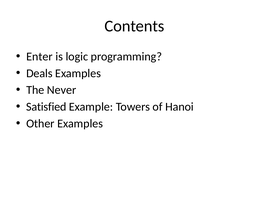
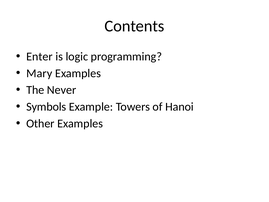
Deals: Deals -> Mary (39, 73)
Satisfied: Satisfied -> Symbols (46, 107)
